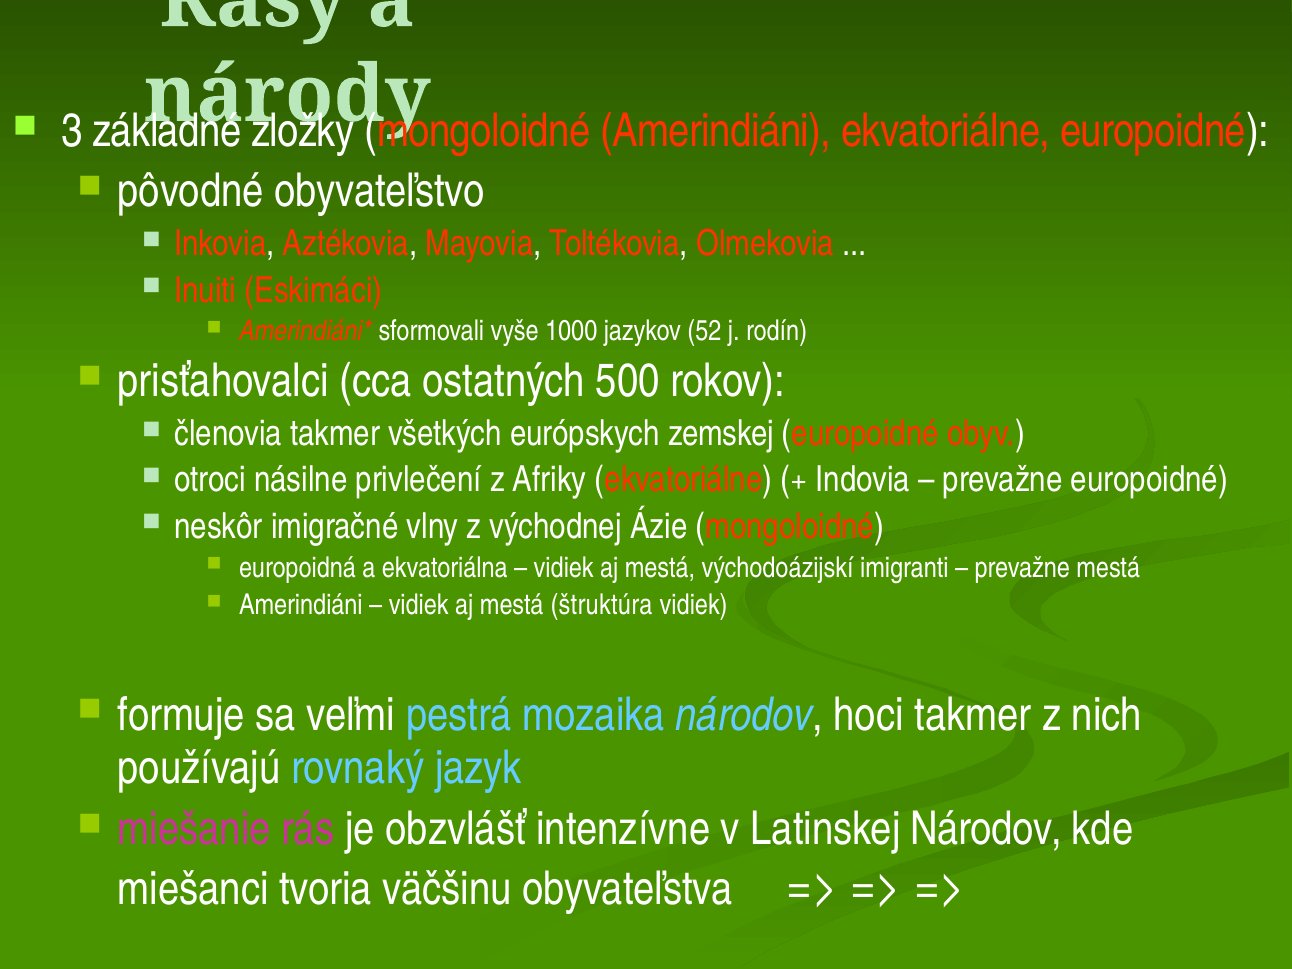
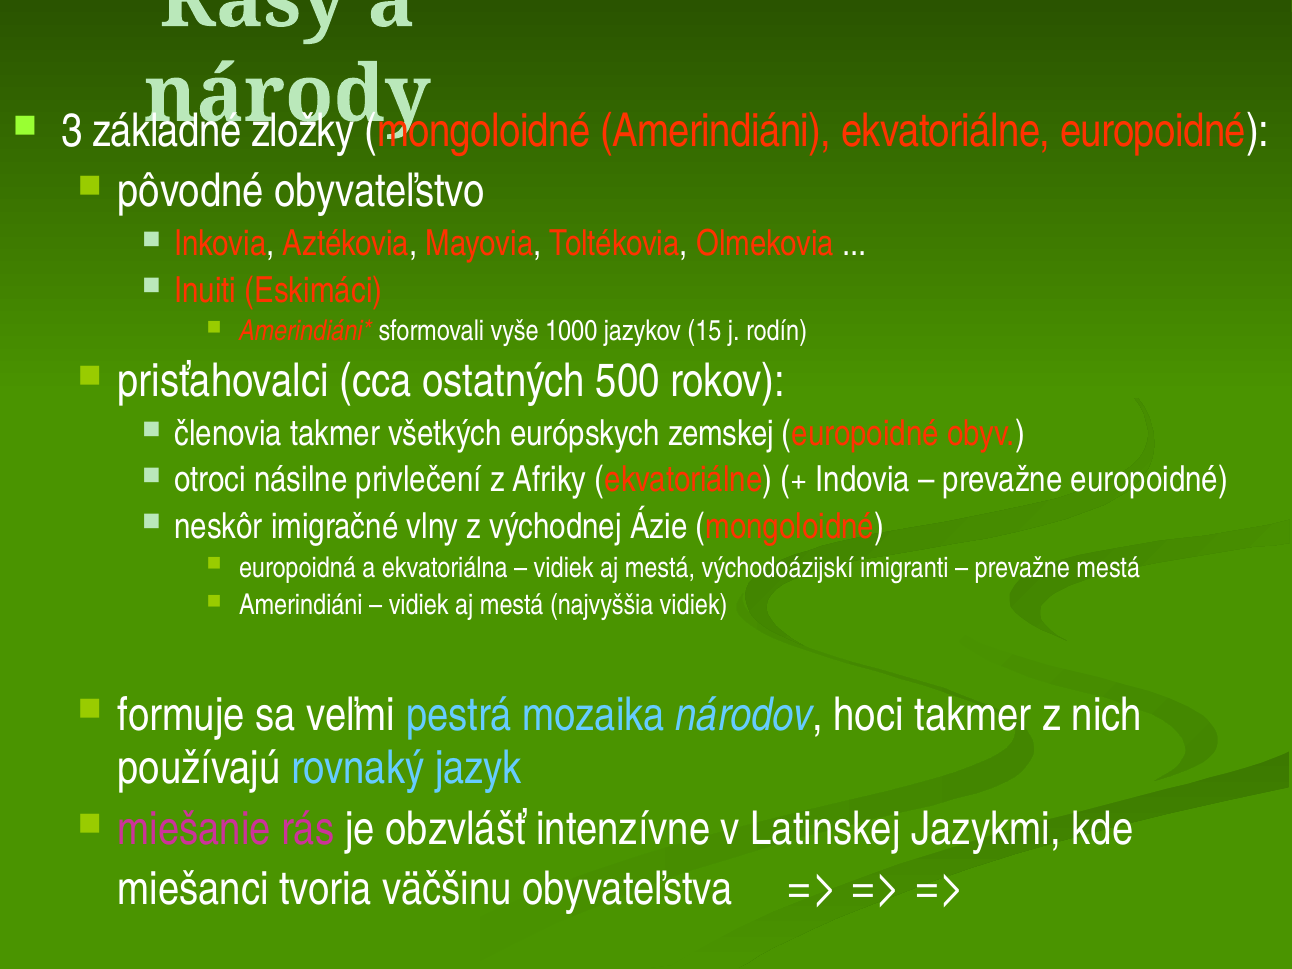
52: 52 -> 15 (704, 331)
štruktúra: štruktúra -> najvyššia (602, 605)
Latinskej Národov: Národov -> Jazykmi (986, 829)
